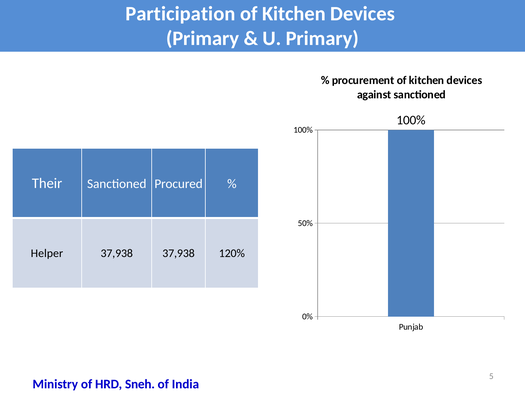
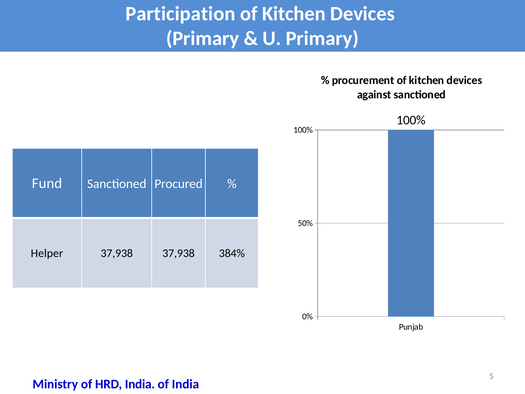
Their: Their -> Fund (47, 183)
120%: 120% -> 384% (232, 253)
HRD Sneh: Sneh -> India (140, 384)
